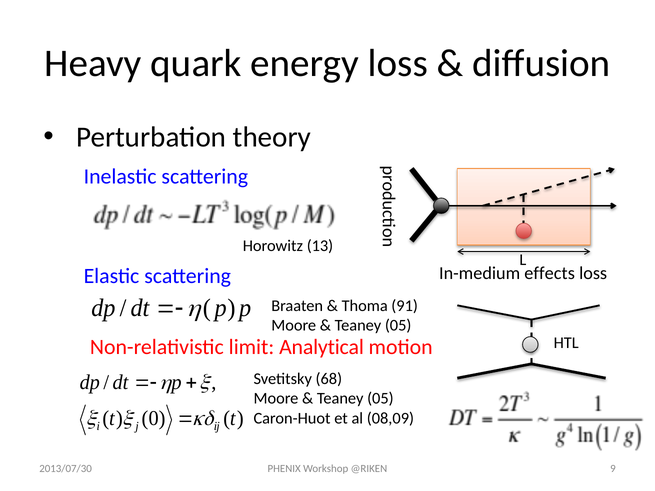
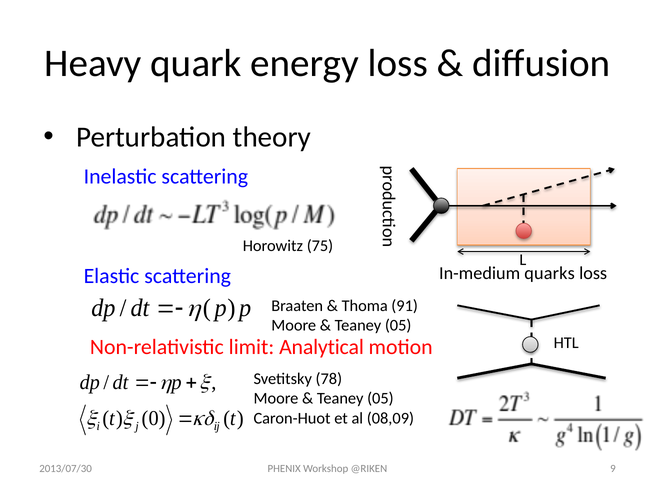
13: 13 -> 75 (320, 246)
effects: effects -> quarks (550, 274)
68: 68 -> 78 (329, 379)
